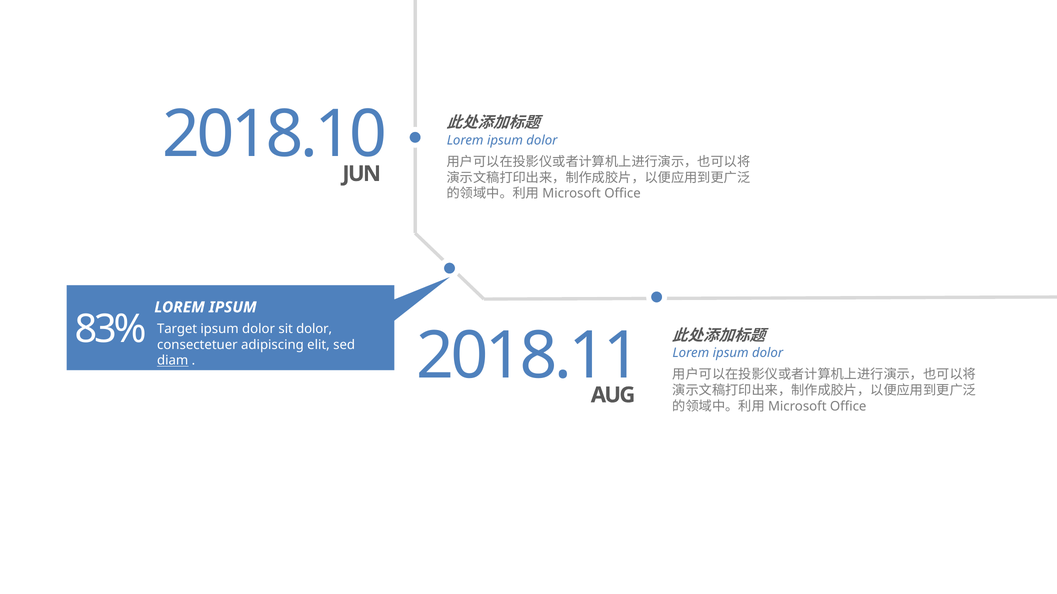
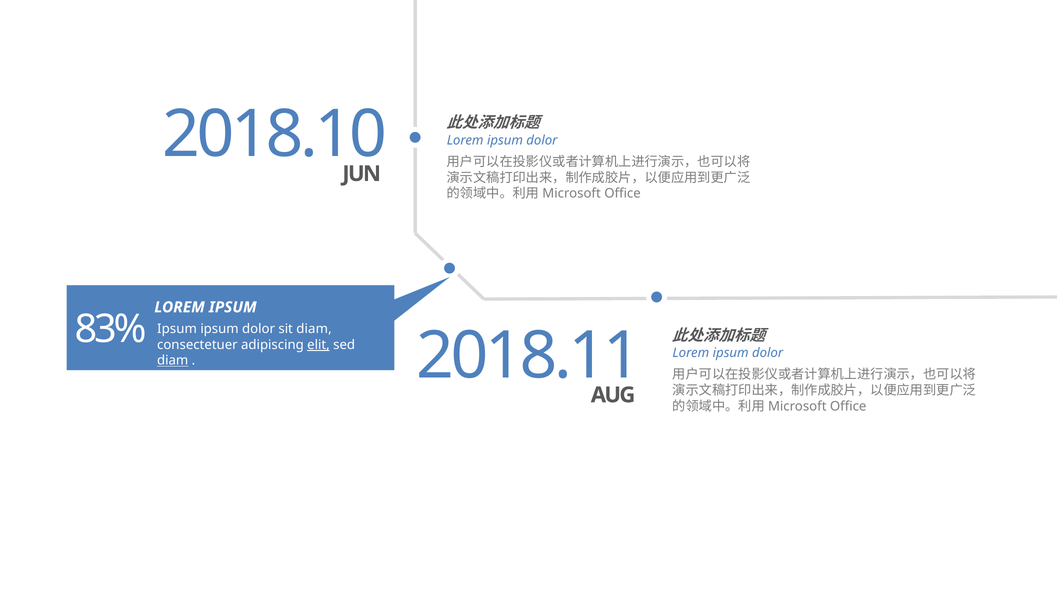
Target: Target -> Ipsum (177, 329)
sit dolor: dolor -> diam (314, 329)
elit underline: none -> present (318, 345)
